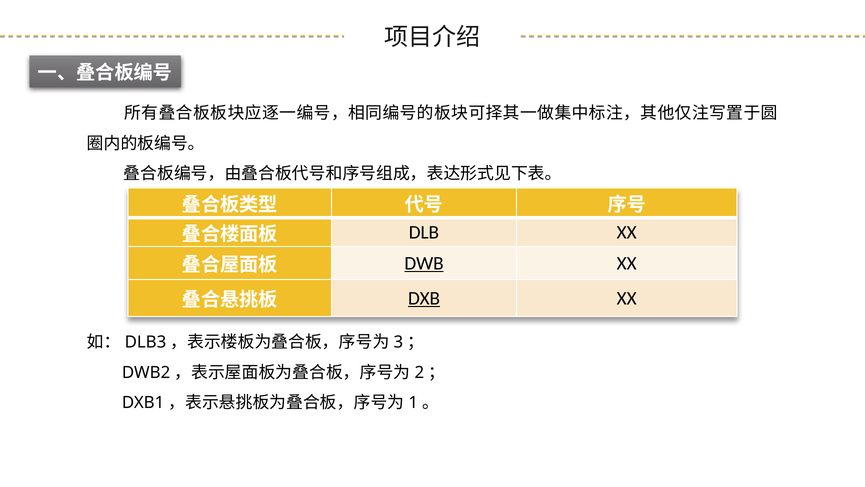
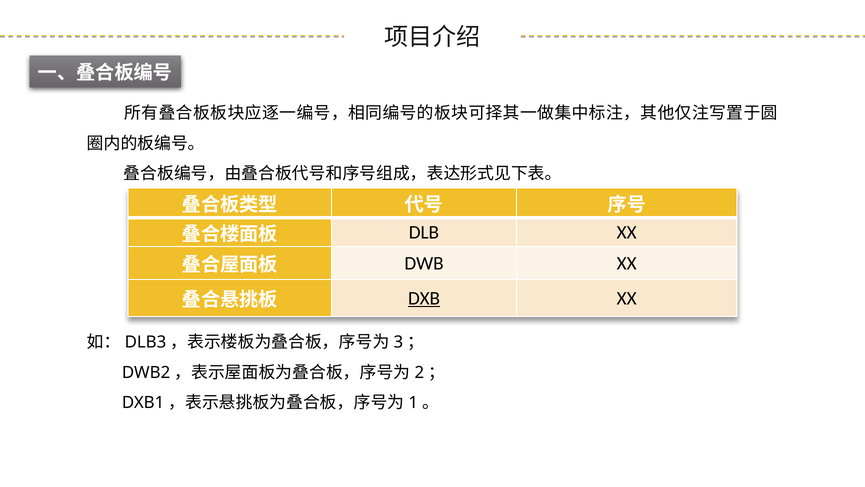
DWB underline: present -> none (424, 263)
